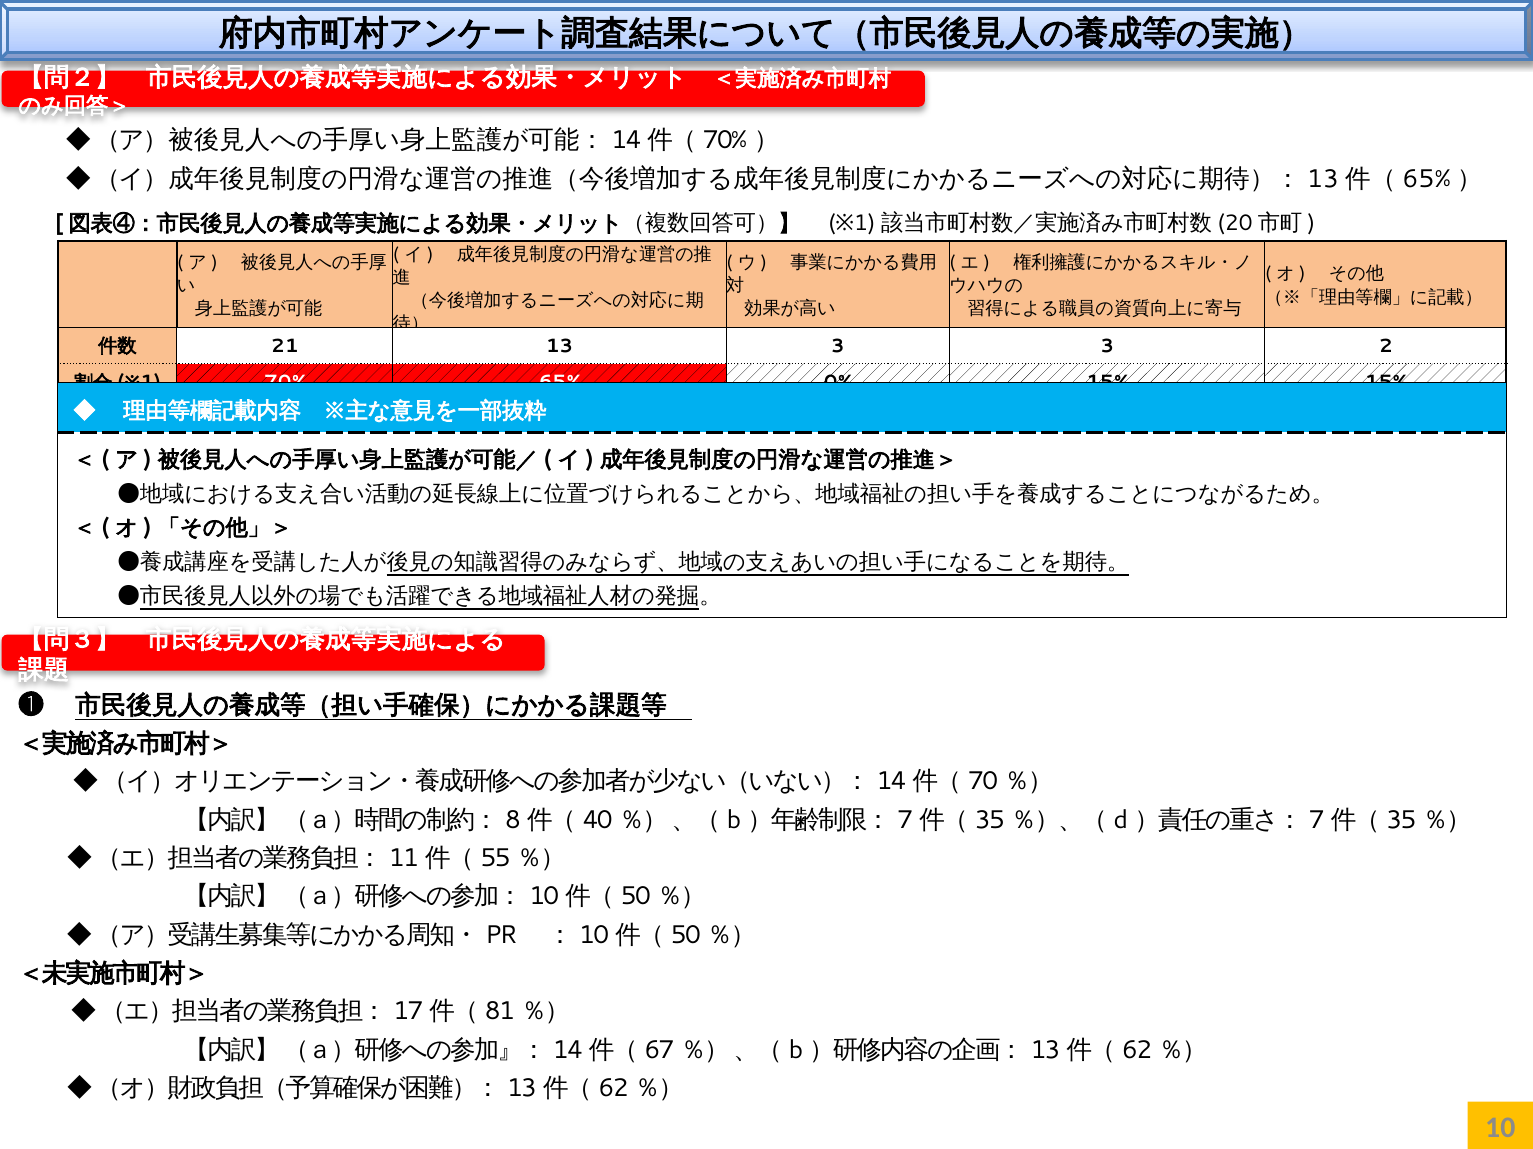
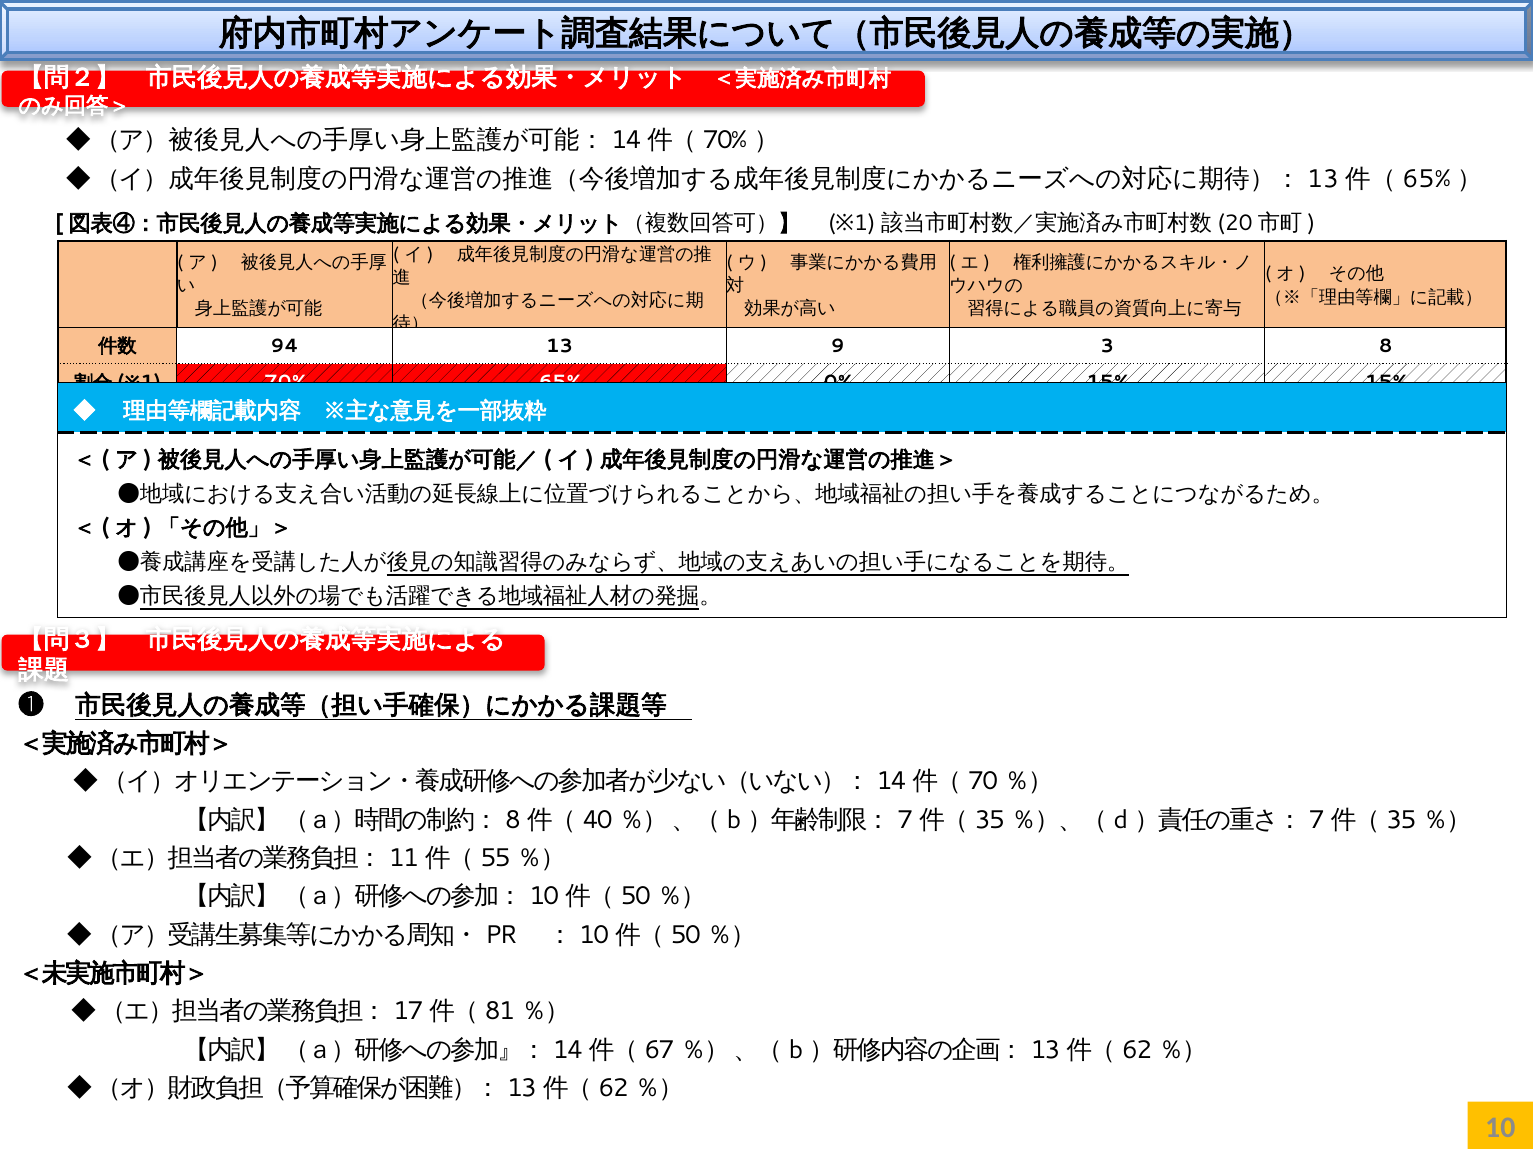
21: 21 -> 94 (285, 347)
13 3: 3 -> 9 (838, 347)
2: 2 -> 8 (1386, 347)
